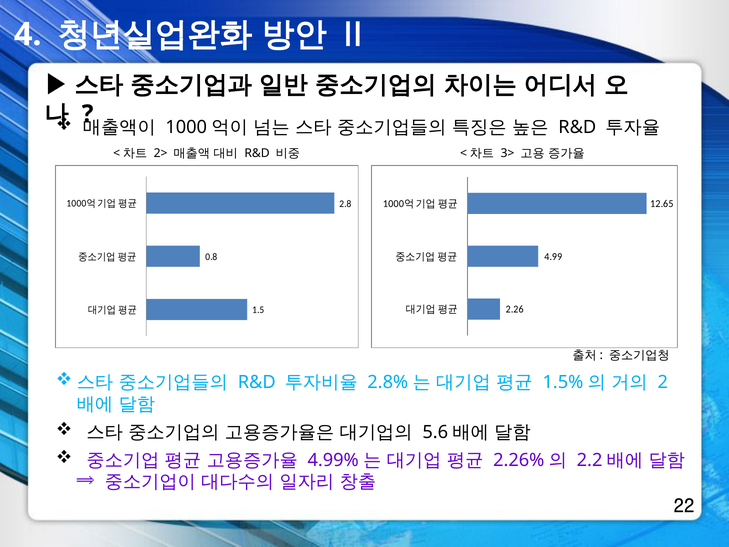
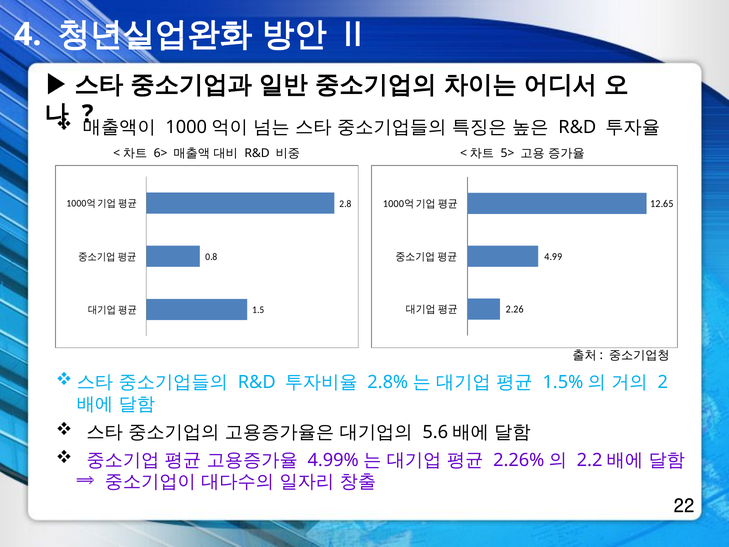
2>: 2> -> 6> (161, 153)
3>: 3> -> 5> (507, 153)
